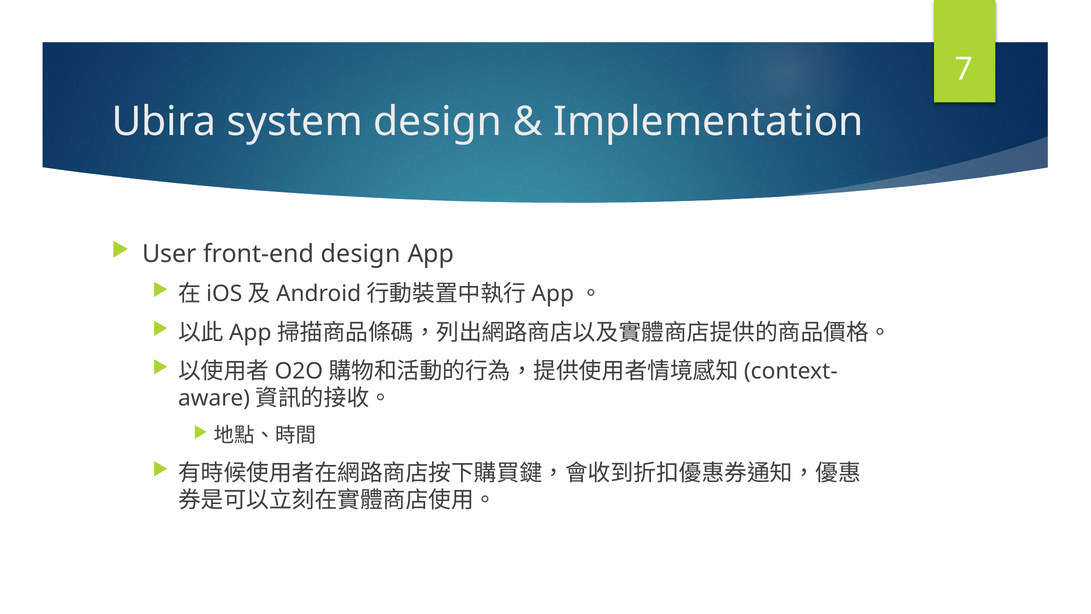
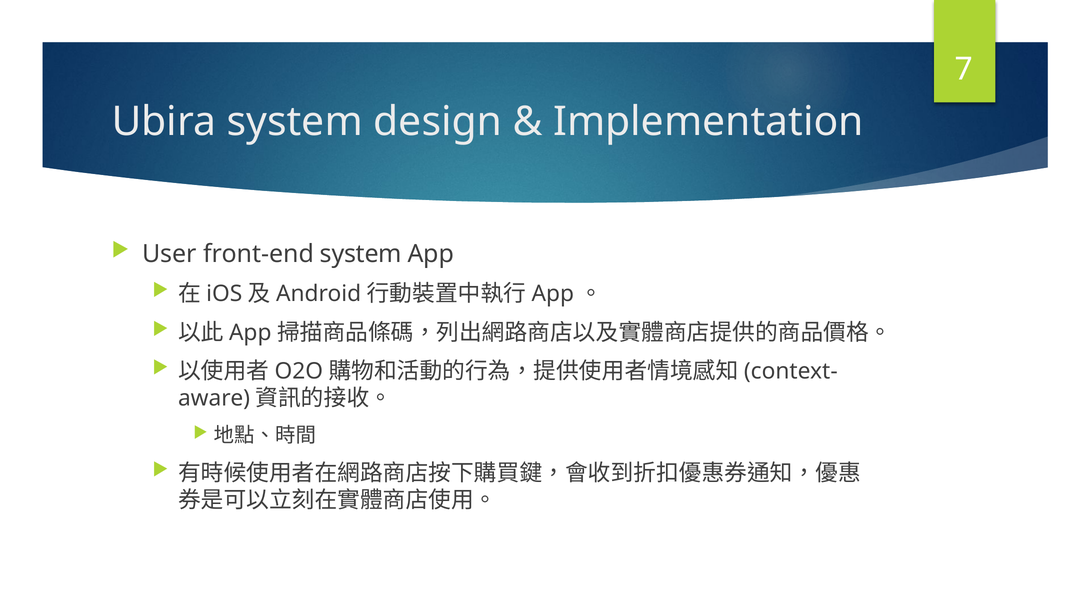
front-end design: design -> system (361, 254)
